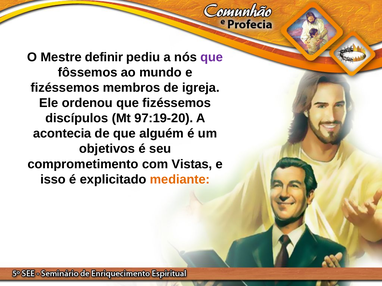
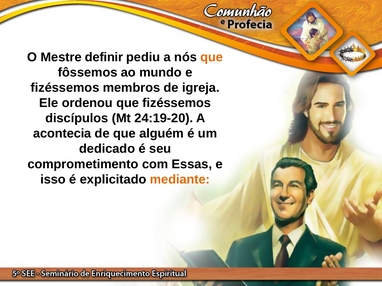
que colour: purple -> orange (212, 57)
97:19-20: 97:19-20 -> 24:19-20 (164, 119)
objetivos: objetivos -> dedicado (107, 149)
Vistas: Vistas -> Essas (192, 164)
